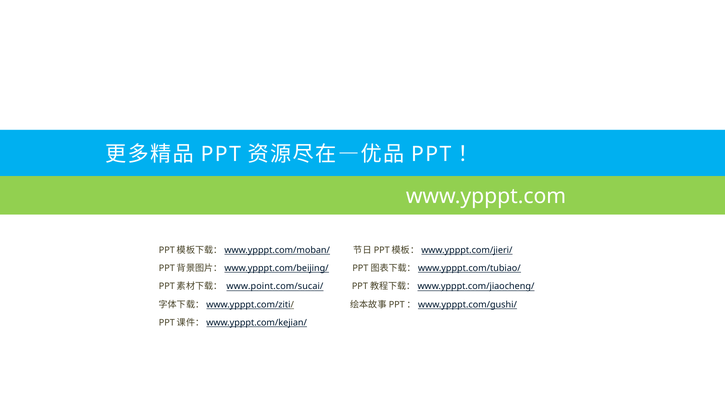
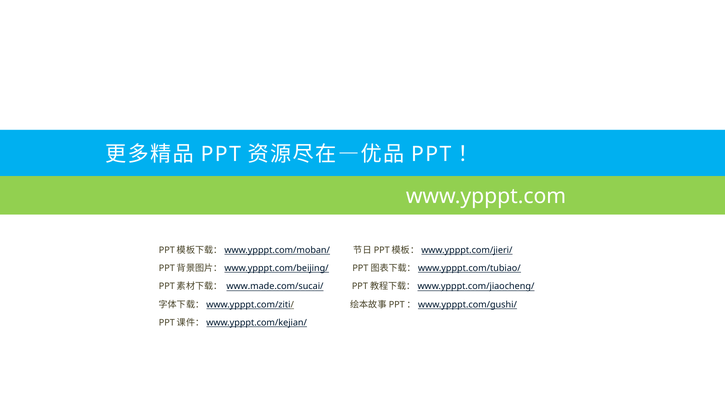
www.point.com/sucai/: www.point.com/sucai/ -> www.made.com/sucai/ (275, 286)
